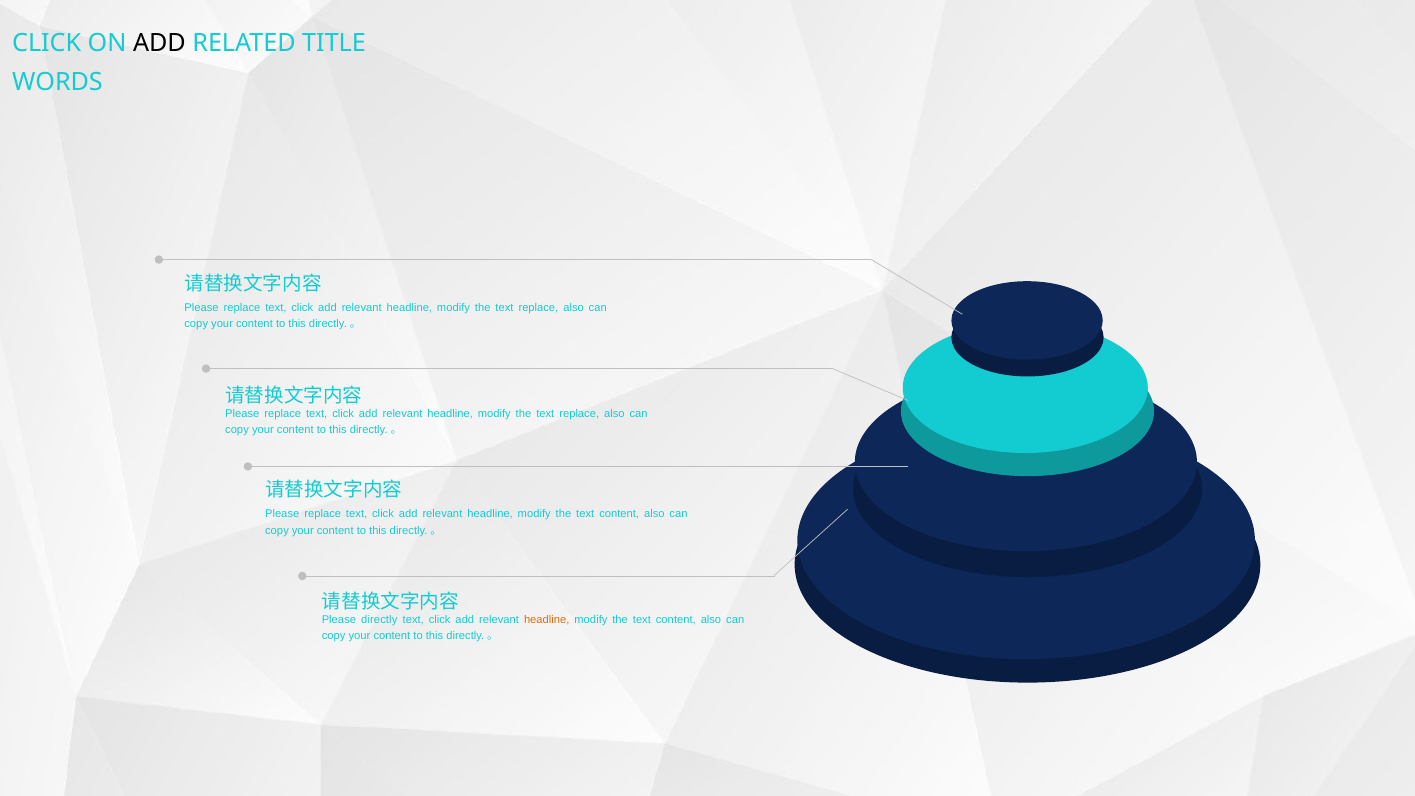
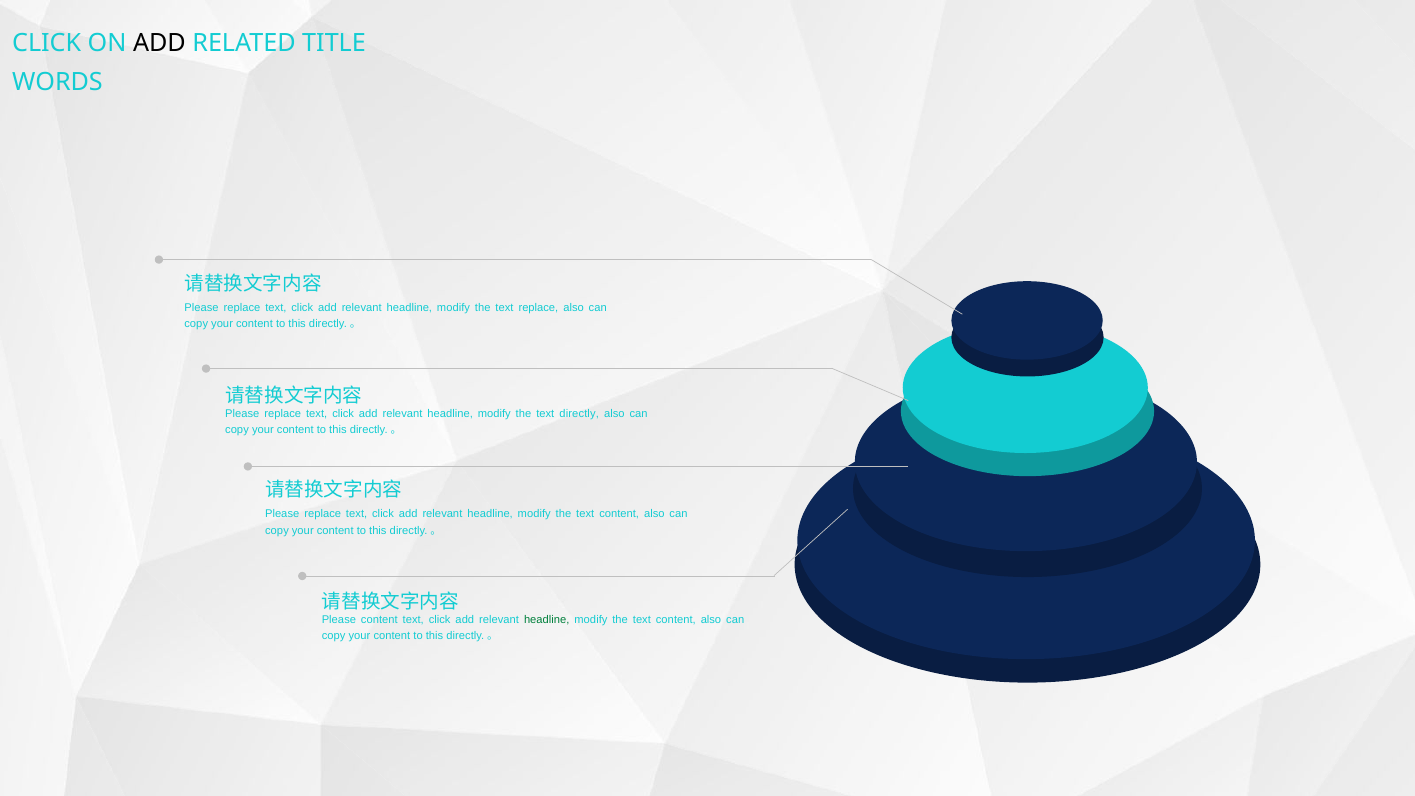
replace: replace -> directly (579, 414)
Please directly: directly -> content (379, 620)
headline colour: orange -> green (547, 620)
